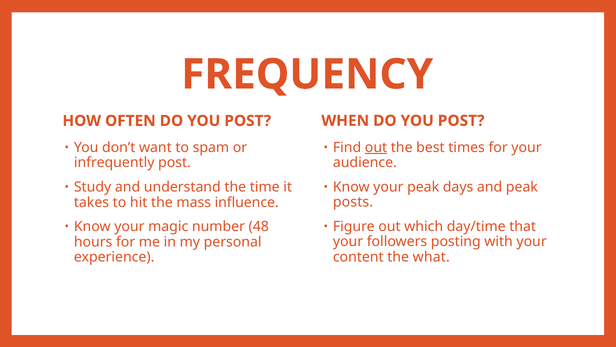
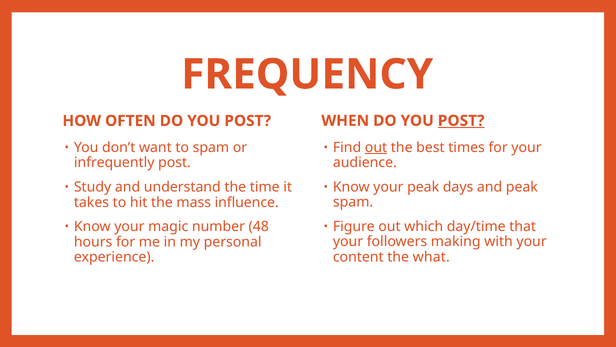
POST underline: none -> present (461, 121)
posts: posts -> spam (353, 202)
posting: posting -> making (456, 241)
